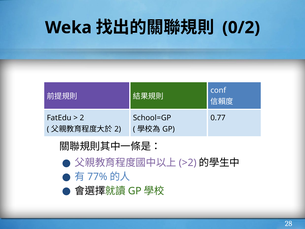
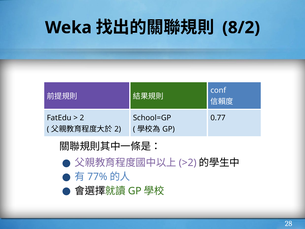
0/2: 0/2 -> 8/2 (241, 28)
